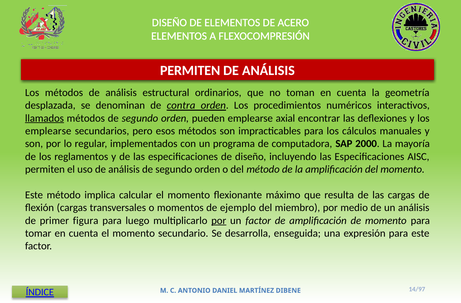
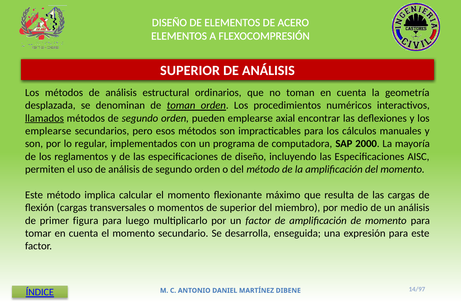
PERMITEN: PERMITEN -> SUPERIOR (190, 71)
de contra: contra -> toman (181, 105)
de ejemplo: ejemplo -> superior (238, 208)
por underline: present -> none (219, 220)
